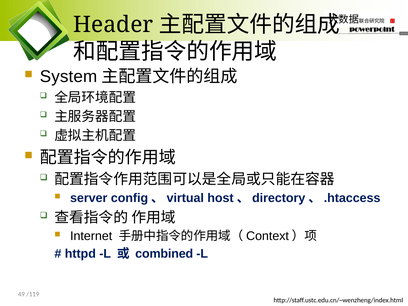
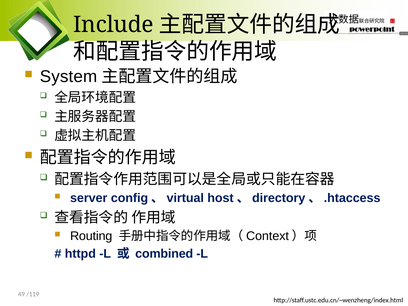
Header: Header -> Include (113, 25)
Internet: Internet -> Routing (91, 236)
